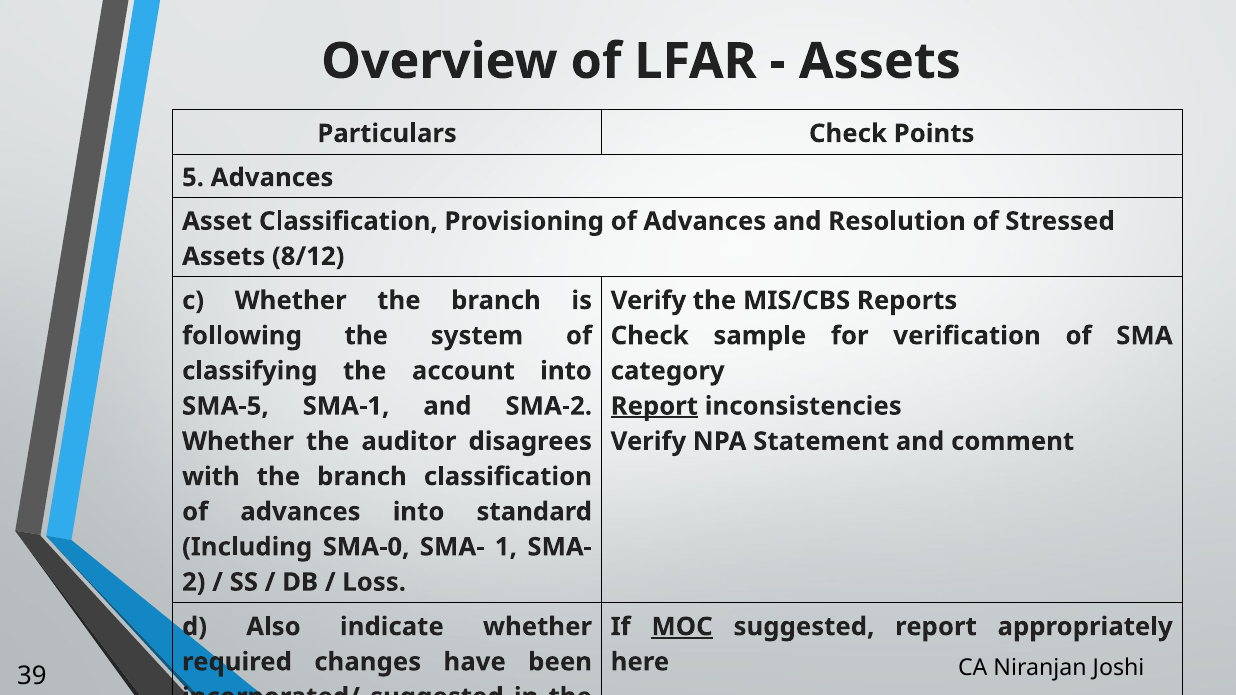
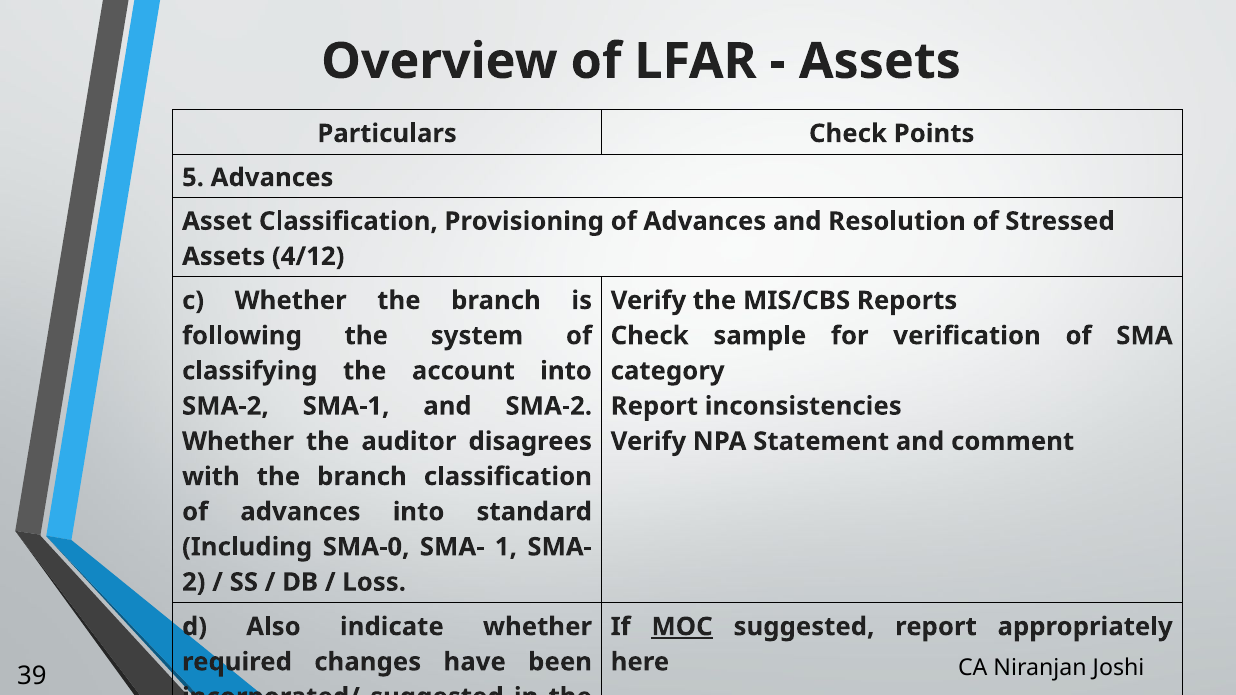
8/12: 8/12 -> 4/12 (308, 257)
SMA-5: SMA-5 -> SMA-2 (225, 406)
Report underline: present -> none (654, 406)
